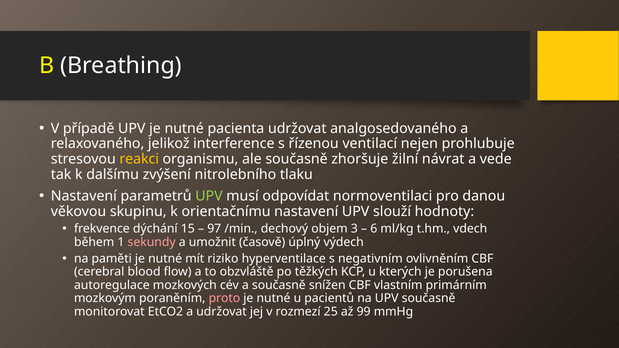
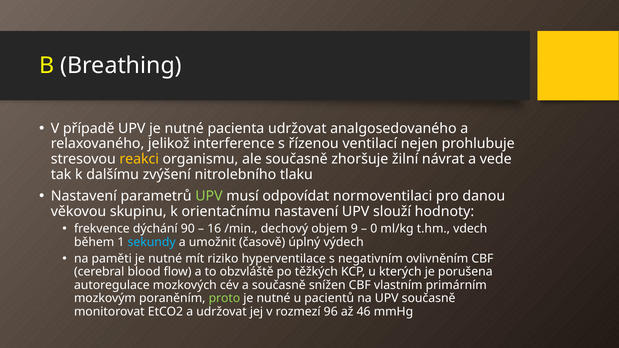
15: 15 -> 90 (188, 229)
97: 97 -> 16 (214, 229)
3: 3 -> 9 (354, 229)
6: 6 -> 0 (374, 229)
sekundy colour: pink -> light blue (152, 242)
proto colour: pink -> light green (224, 298)
25: 25 -> 96 (331, 312)
99: 99 -> 46 (364, 312)
